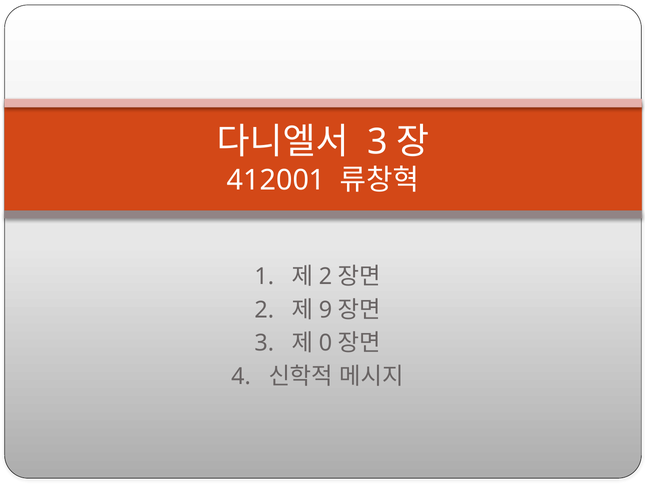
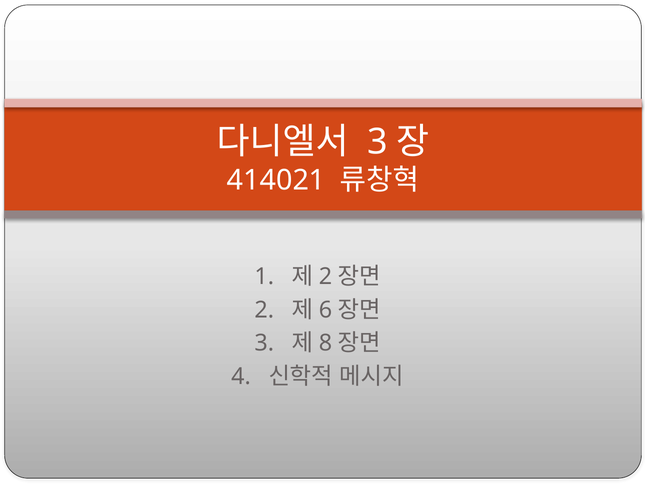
412001: 412001 -> 414021 (276, 180)
9: 9 -> 6 (325, 310)
0: 0 -> 8 (325, 343)
